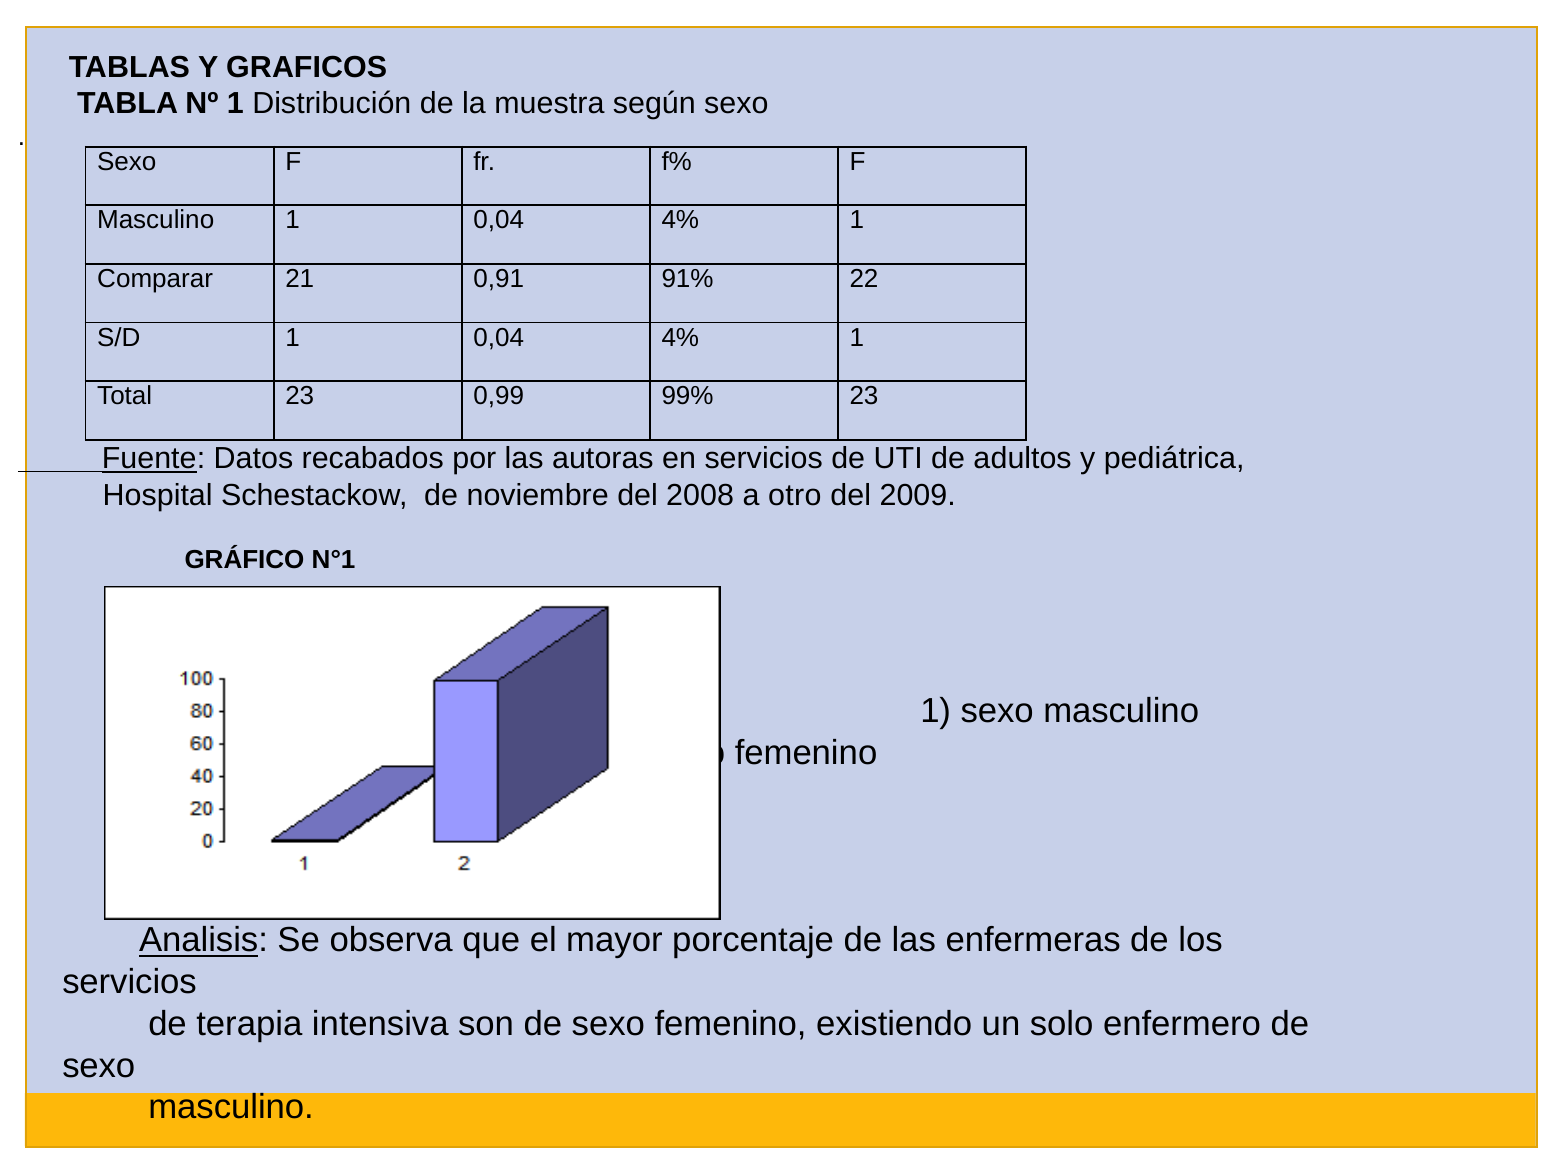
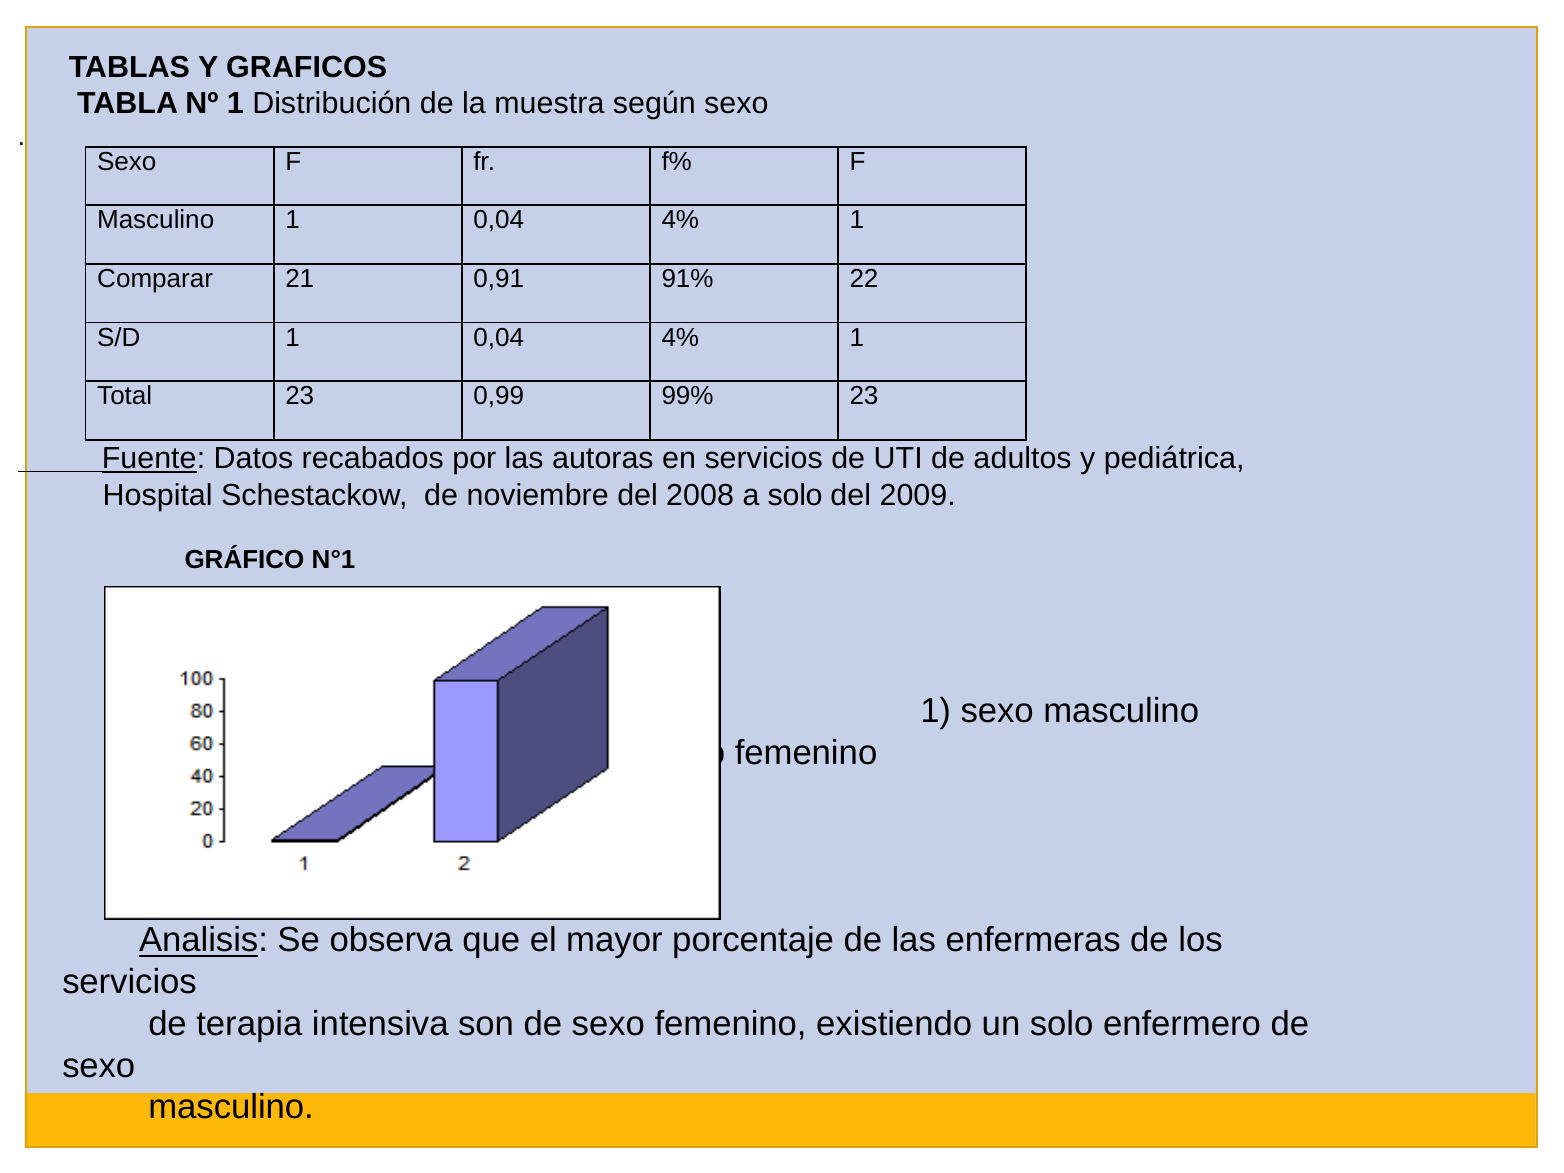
a otro: otro -> solo (795, 495)
